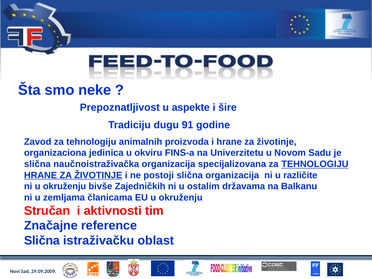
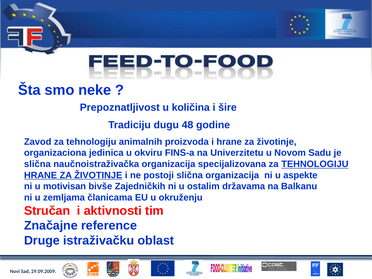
aspekte: aspekte -> količina (191, 108)
91: 91 -> 48 (188, 125)
različite: različite -> aspekte (300, 175)
ni u okruženju: okruženju -> motivisan (65, 186)
Slična: Slična -> Druge (42, 241)
